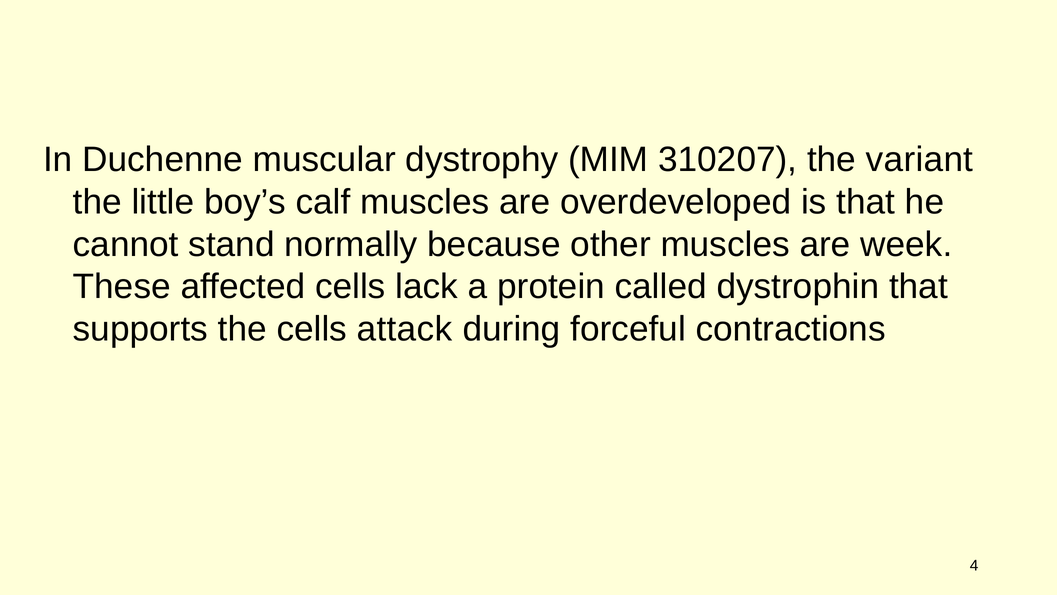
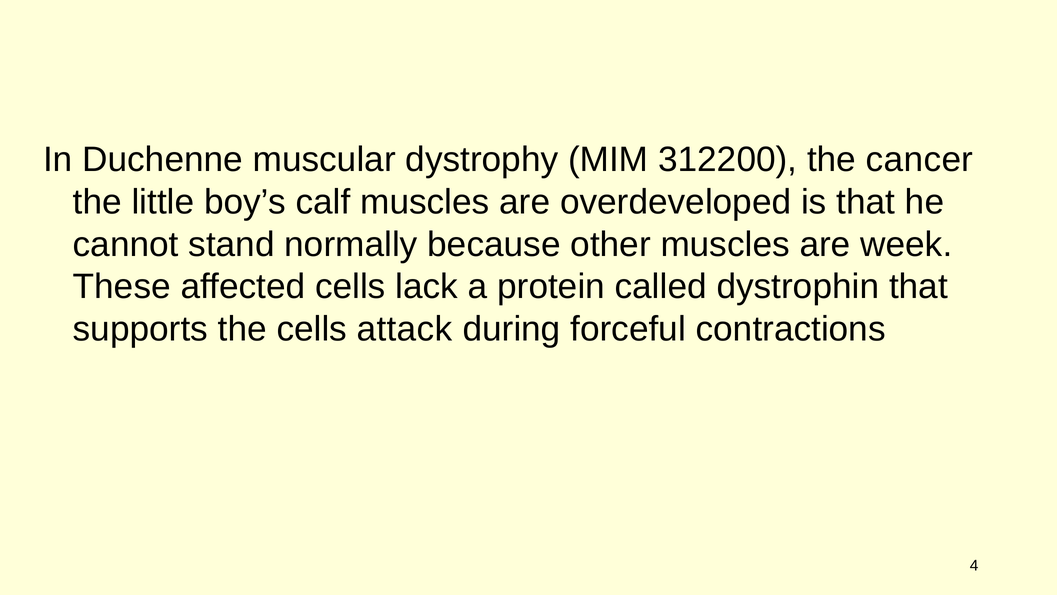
310207: 310207 -> 312200 (728, 160)
variant: variant -> cancer (919, 160)
